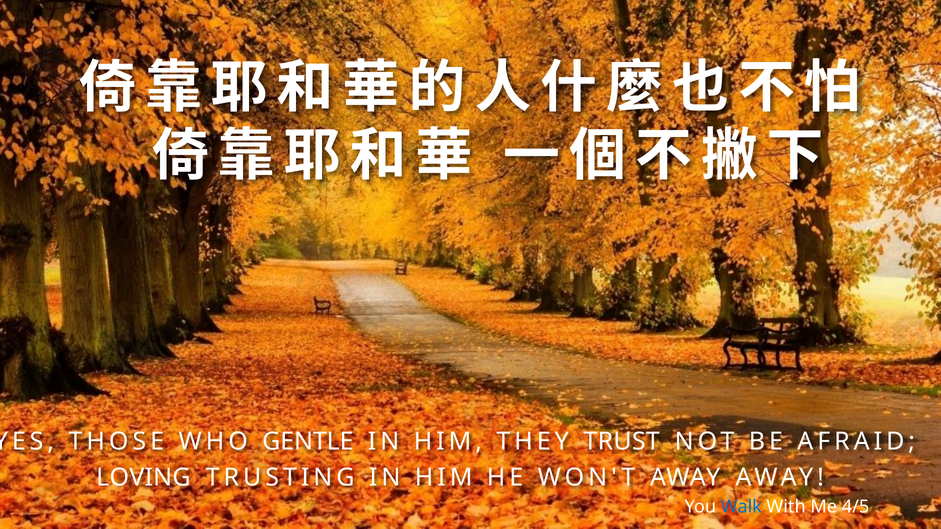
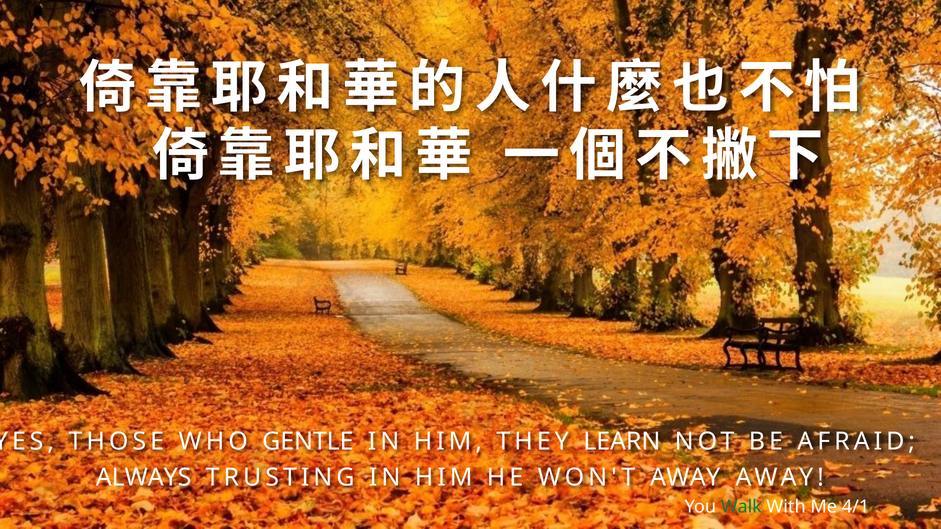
TRUST: TRUST -> LEARN (622, 442)
LOVING: LOVING -> ALWAYS (144, 478)
Walk colour: blue -> green (741, 507)
4/5: 4/5 -> 4/1 (856, 507)
